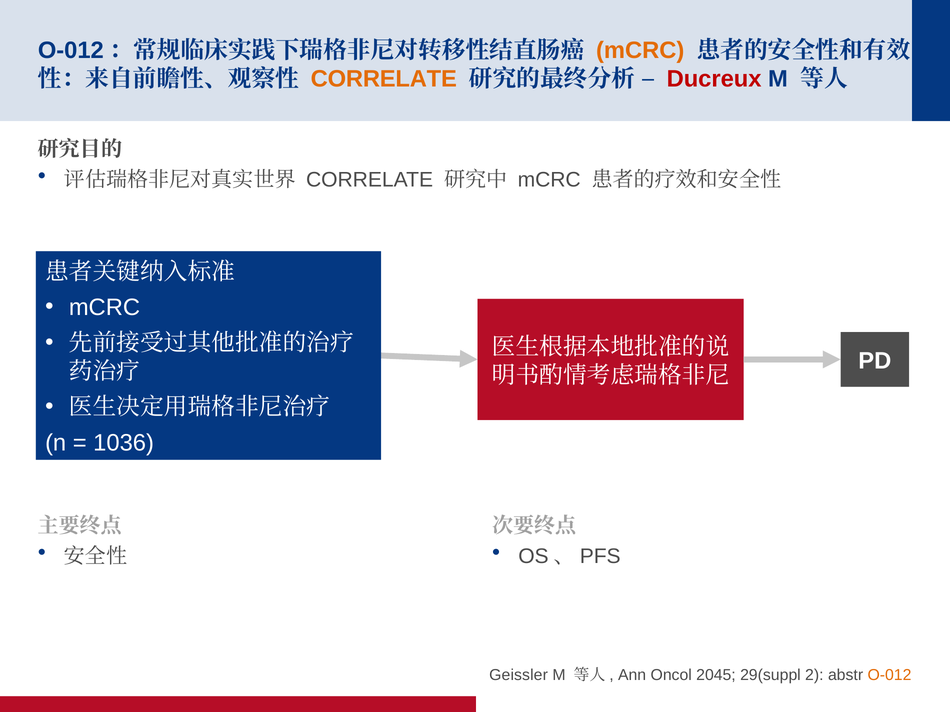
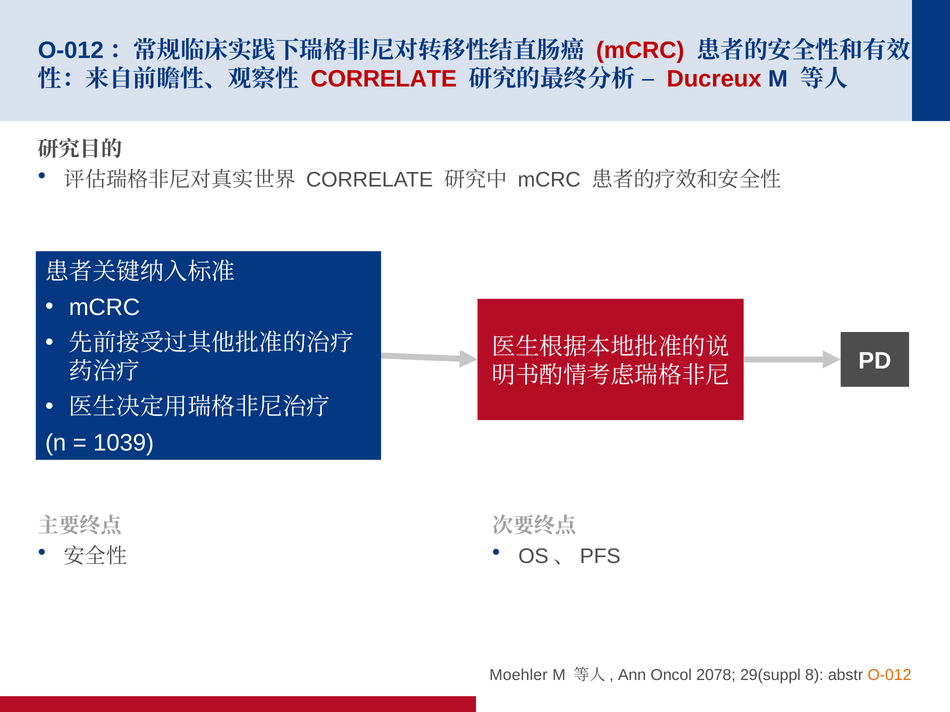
mCRC colour: orange -> red (640, 50)
CORRELATE colour: orange -> red (384, 79)
1036: 1036 -> 1039 (124, 443)
Geissler: Geissler -> Moehler (519, 676)
2045: 2045 -> 2078 (716, 676)
2: 2 -> 8 (814, 676)
